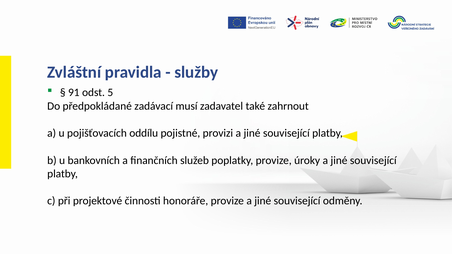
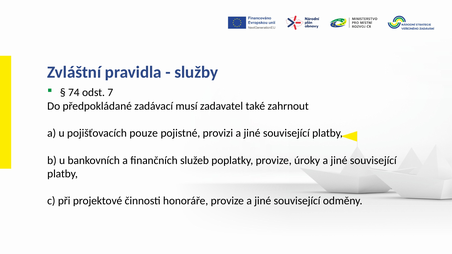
91: 91 -> 74 (74, 93)
5: 5 -> 7 (110, 93)
oddílu: oddílu -> pouze (144, 133)
